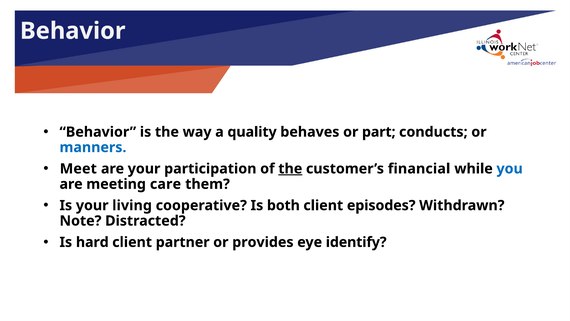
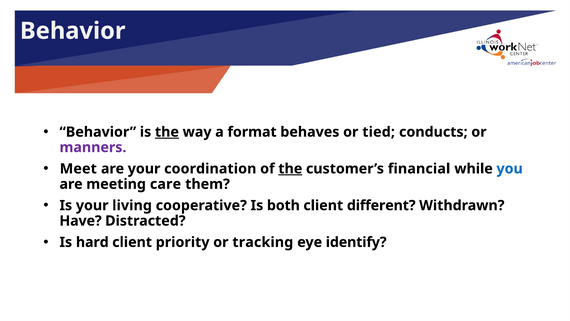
the underline: none -> present (167, 132)
quality: quality -> format (252, 132)
part: part -> tied (379, 132)
manners colour: blue -> purple (93, 147)
participation: participation -> coordination (210, 169)
episodes: episodes -> different (381, 205)
Note: Note -> Have (81, 221)
partner: partner -> priority (183, 242)
provides: provides -> tracking (263, 242)
